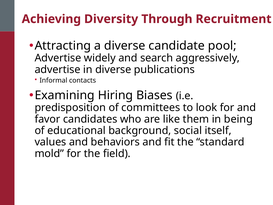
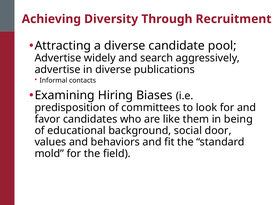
itself: itself -> door (218, 130)
